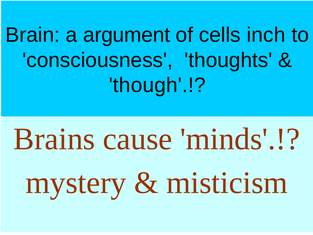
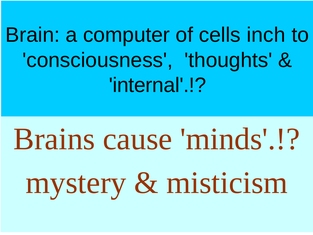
argument: argument -> computer (127, 35)
though: though -> internal (157, 85)
